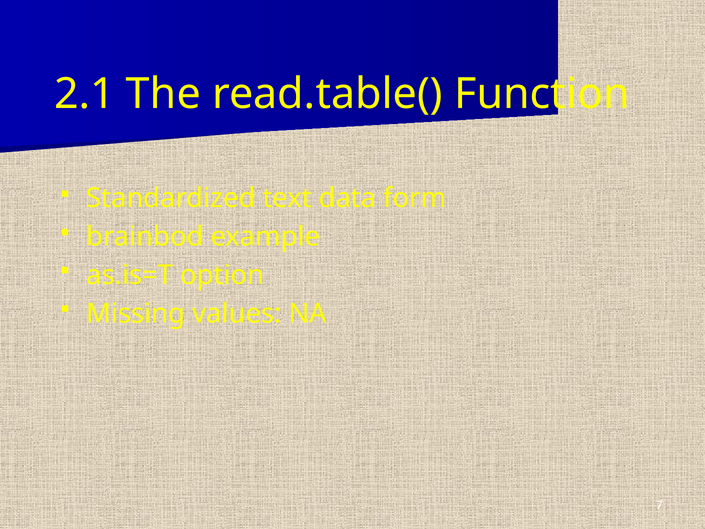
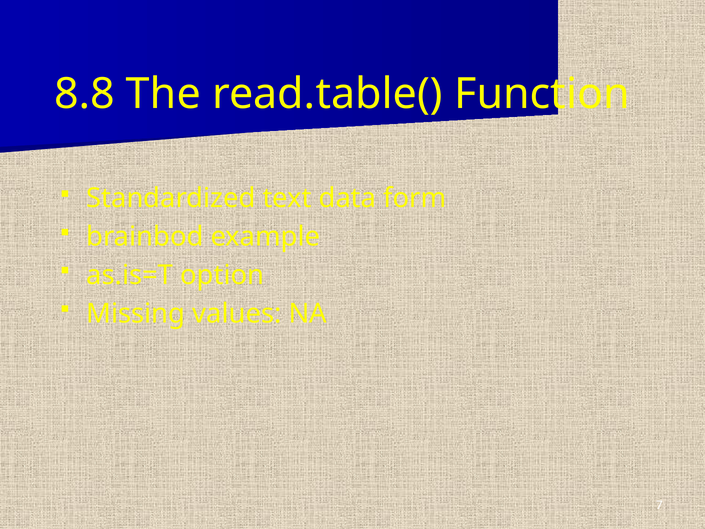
2.1: 2.1 -> 8.8 (84, 94)
